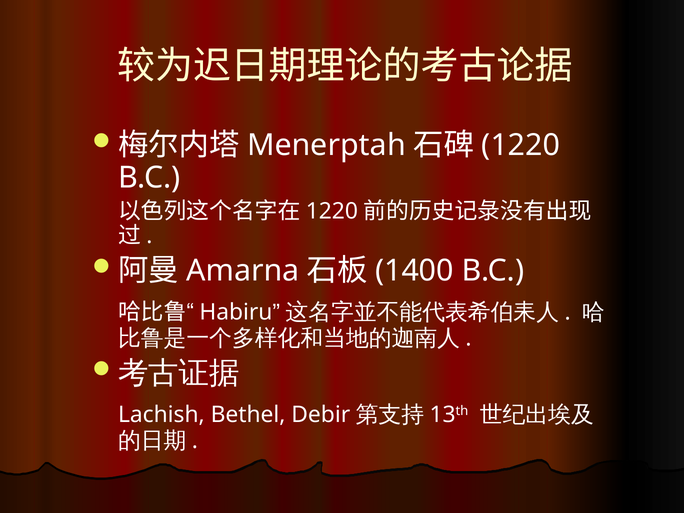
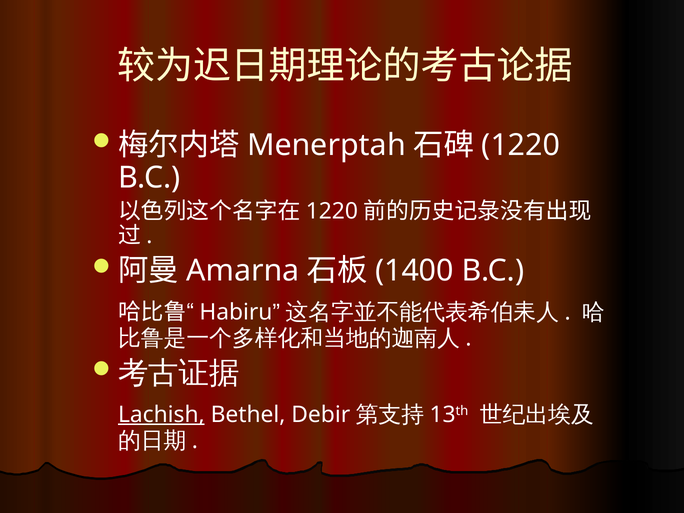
Lachish underline: none -> present (161, 415)
